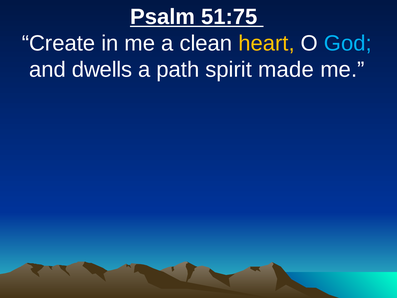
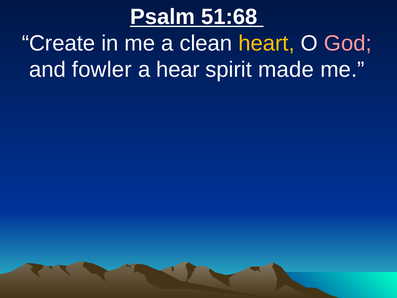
51:75: 51:75 -> 51:68 (229, 17)
God colour: light blue -> pink (348, 43)
dwells: dwells -> fowler (102, 70)
path: path -> hear (178, 70)
